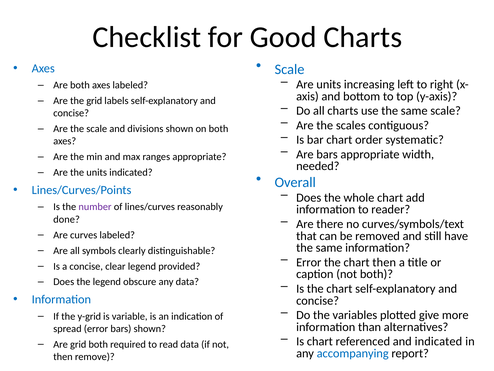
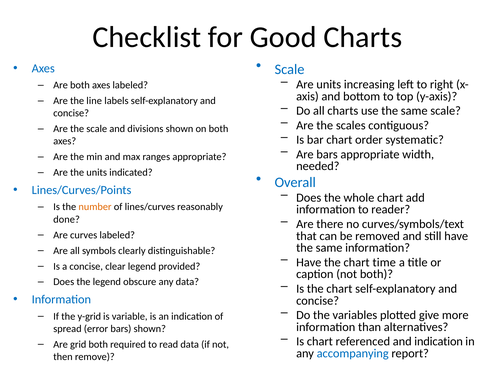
the grid: grid -> line (94, 101)
number colour: purple -> orange (95, 207)
Error: Error -> Have (309, 262)
chart then: then -> time (384, 262)
and indicated: indicated -> indication (439, 341)
